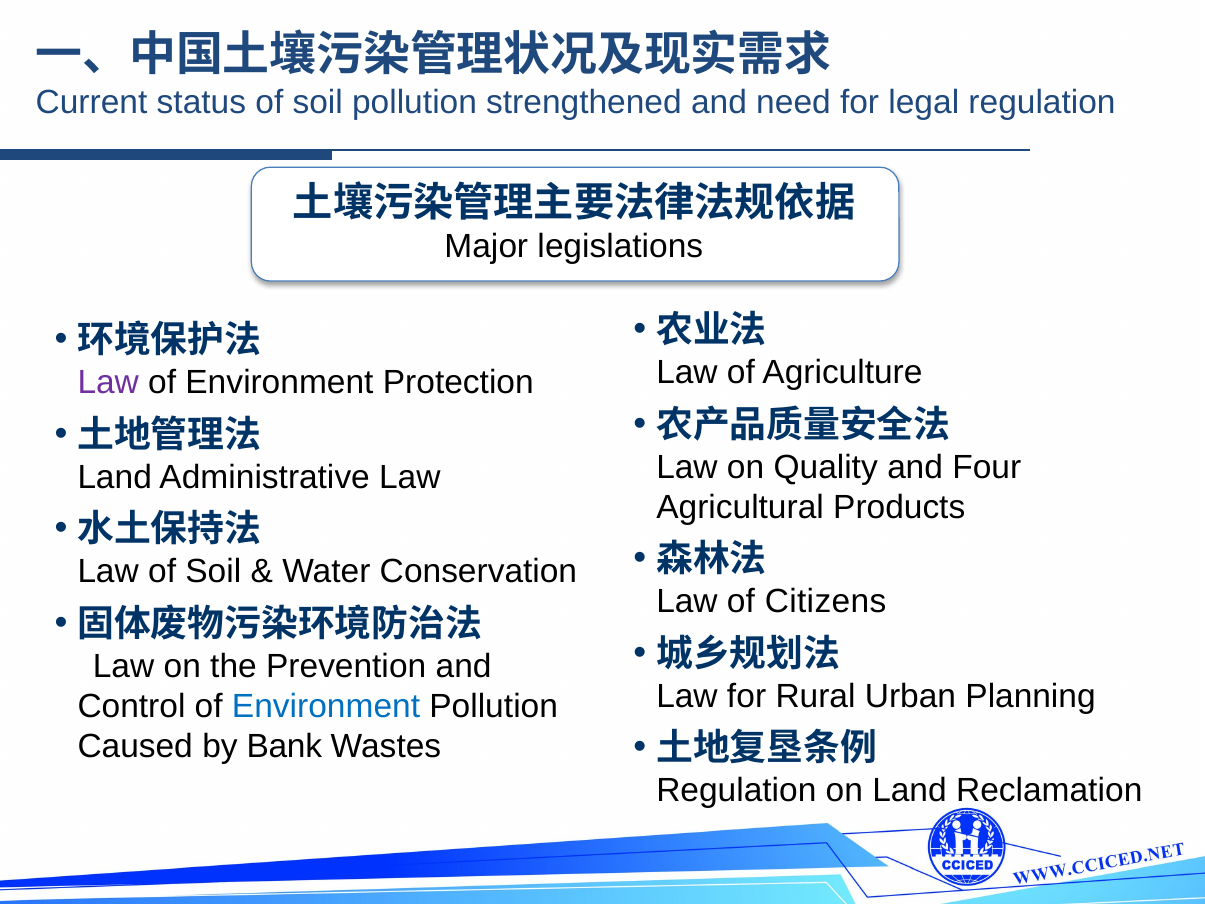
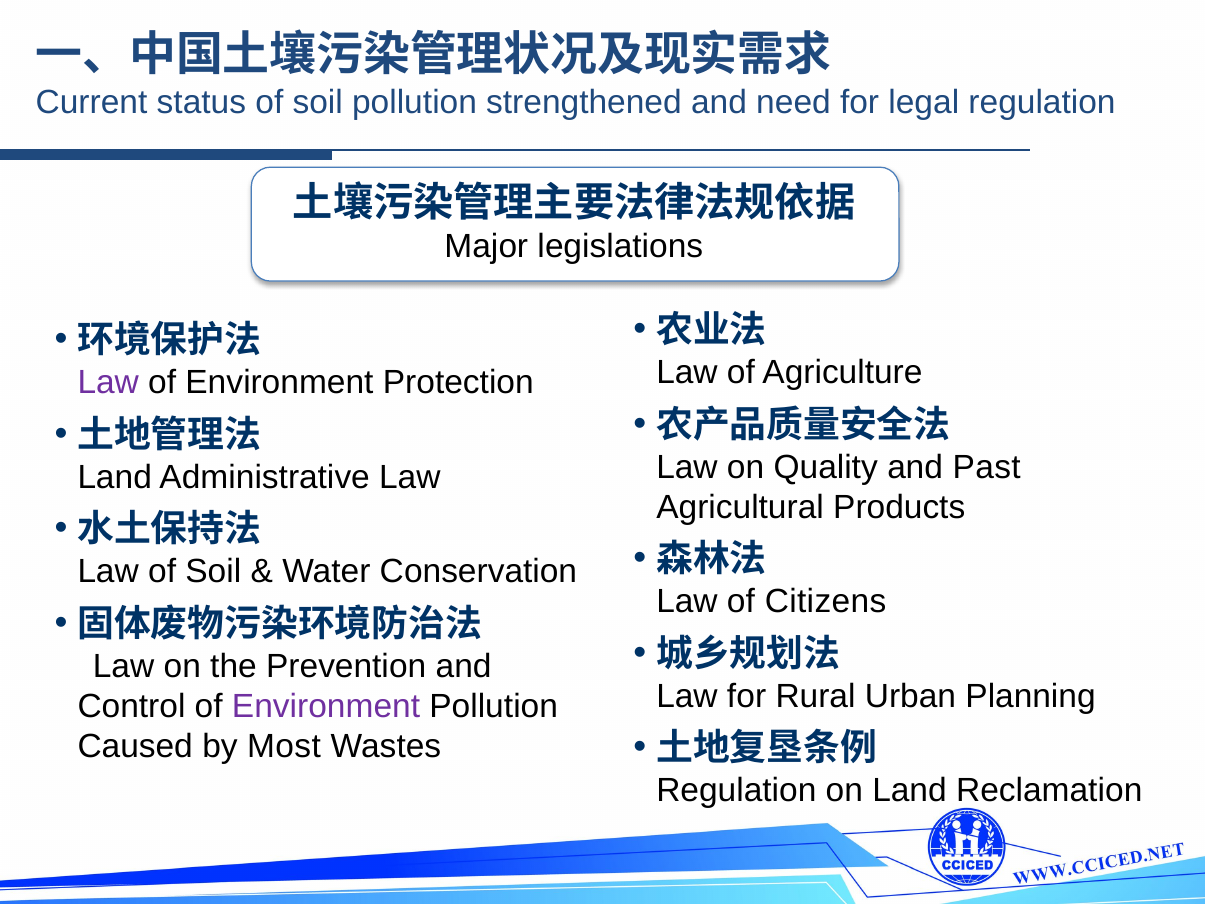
Four: Four -> Past (987, 467)
Environment colour: blue -> purple (326, 706)
Bank: Bank -> Most (284, 746)
